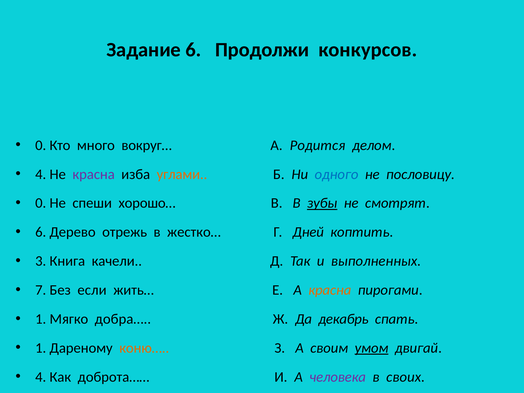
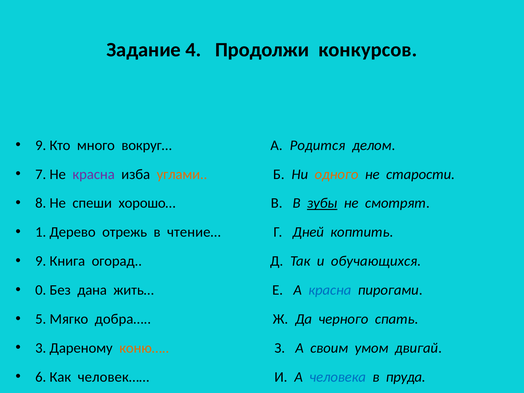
Задание 6: 6 -> 4 (193, 50)
0: 0 -> 9 (41, 145)
4: 4 -> 7 (41, 174)
одного colour: blue -> orange (337, 174)
пословицу: пословицу -> старости (421, 174)
0: 0 -> 8 (41, 203)
6: 6 -> 1 (41, 232)
жестко…: жестко… -> чтение… (194, 232)
3: 3 -> 9 (41, 261)
качели: качели -> огорад (117, 261)
выполненных: выполненных -> обучающихся (376, 261)
7: 7 -> 0 (41, 290)
если: если -> дана (92, 290)
красна colour: orange -> blue (330, 290)
1: 1 -> 5 (41, 319)
декабрь: декабрь -> черного (343, 319)
1: 1 -> 3 (41, 348)
умом underline: present -> none (372, 348)
4: 4 -> 6 (41, 377)
доброта……: доброта…… -> человек…… (113, 377)
человека colour: purple -> blue (338, 377)
своих: своих -> пруда (406, 377)
